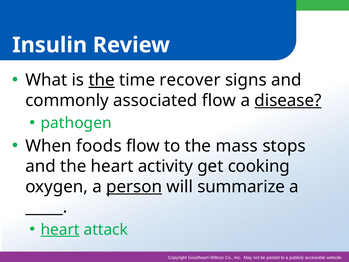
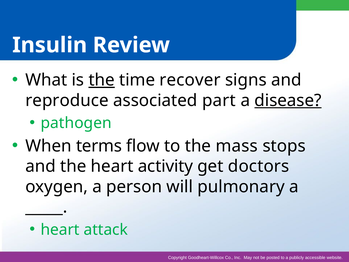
commonly: commonly -> reproduce (67, 100)
associated flow: flow -> part (219, 100)
foods: foods -> terms (99, 146)
cooking: cooking -> doctors (259, 166)
person underline: present -> none (134, 187)
summarize: summarize -> pulmonary (241, 187)
heart underline: present -> none (60, 229)
